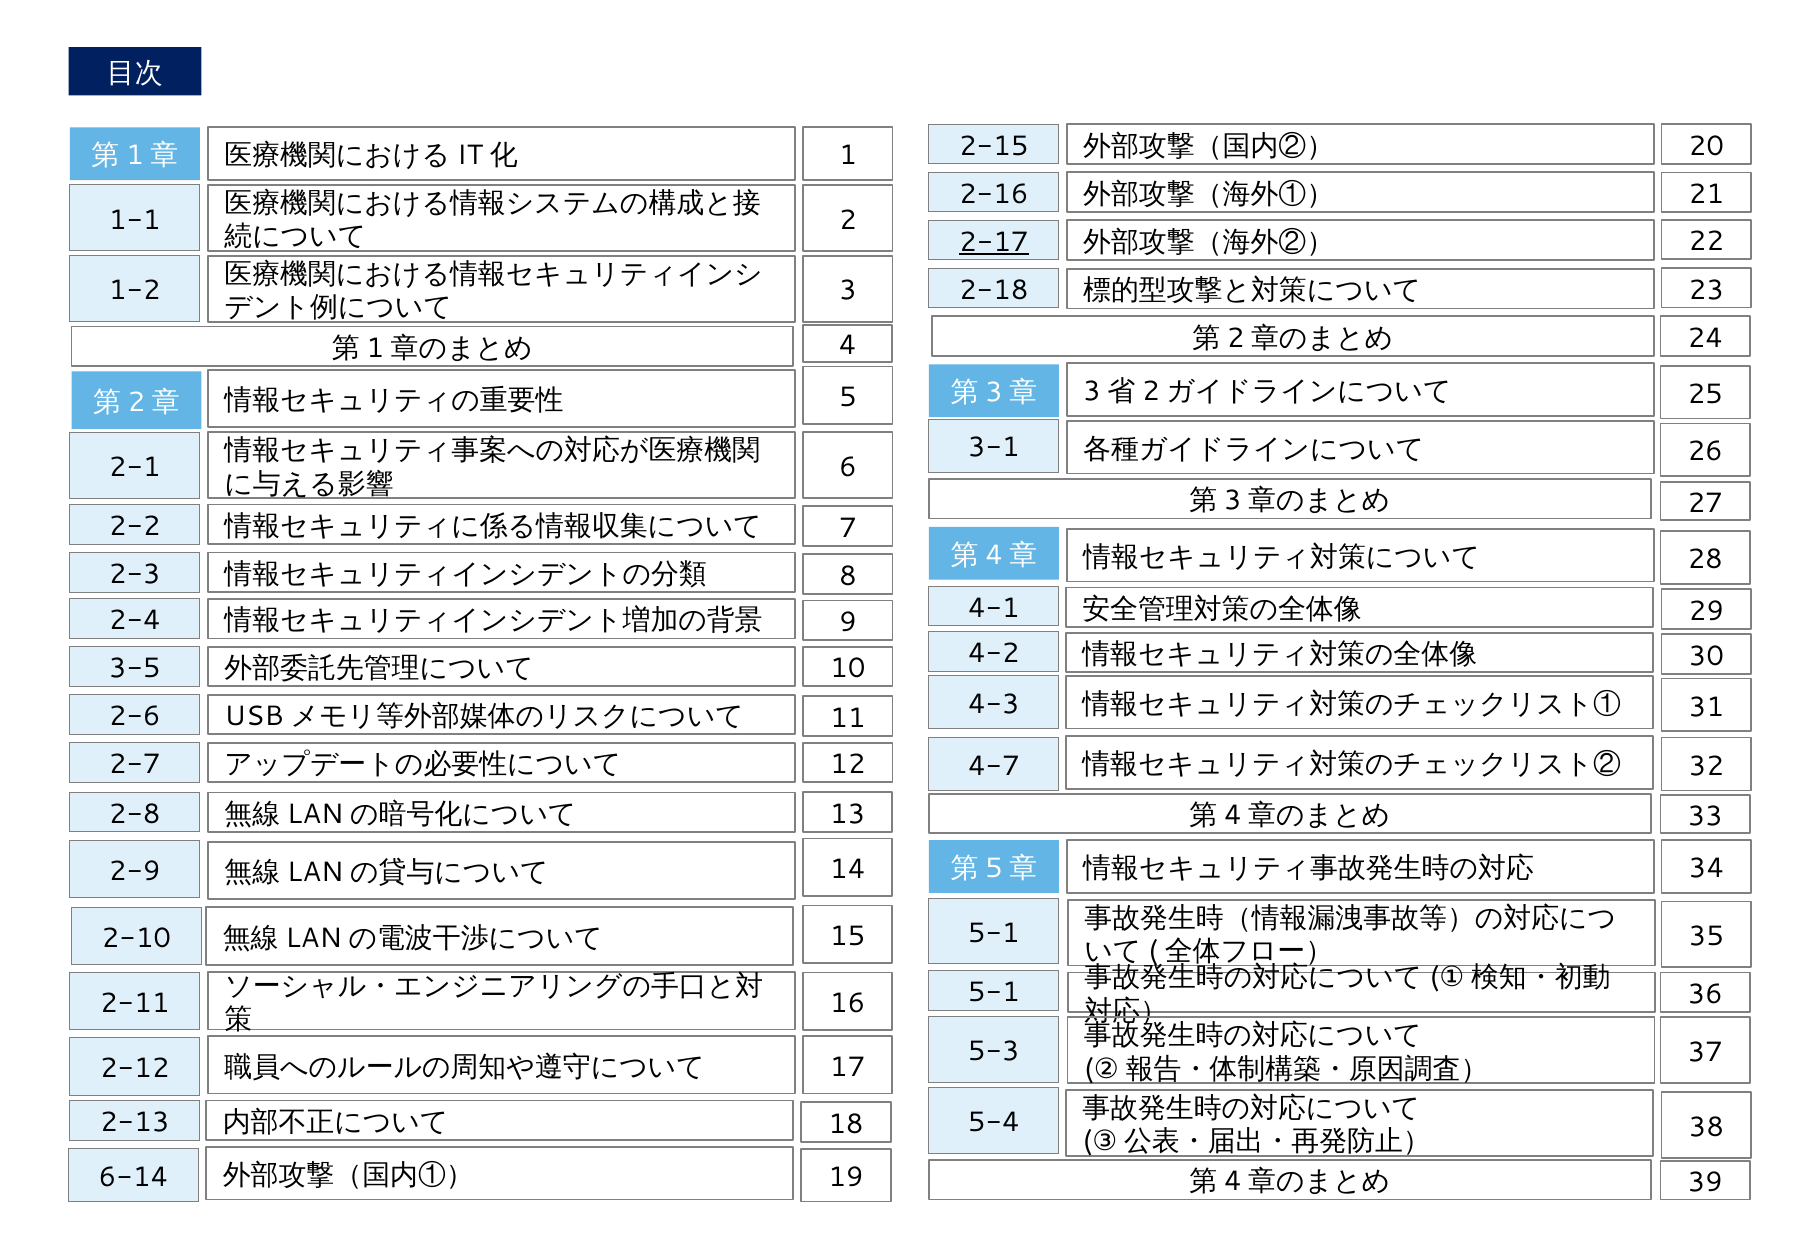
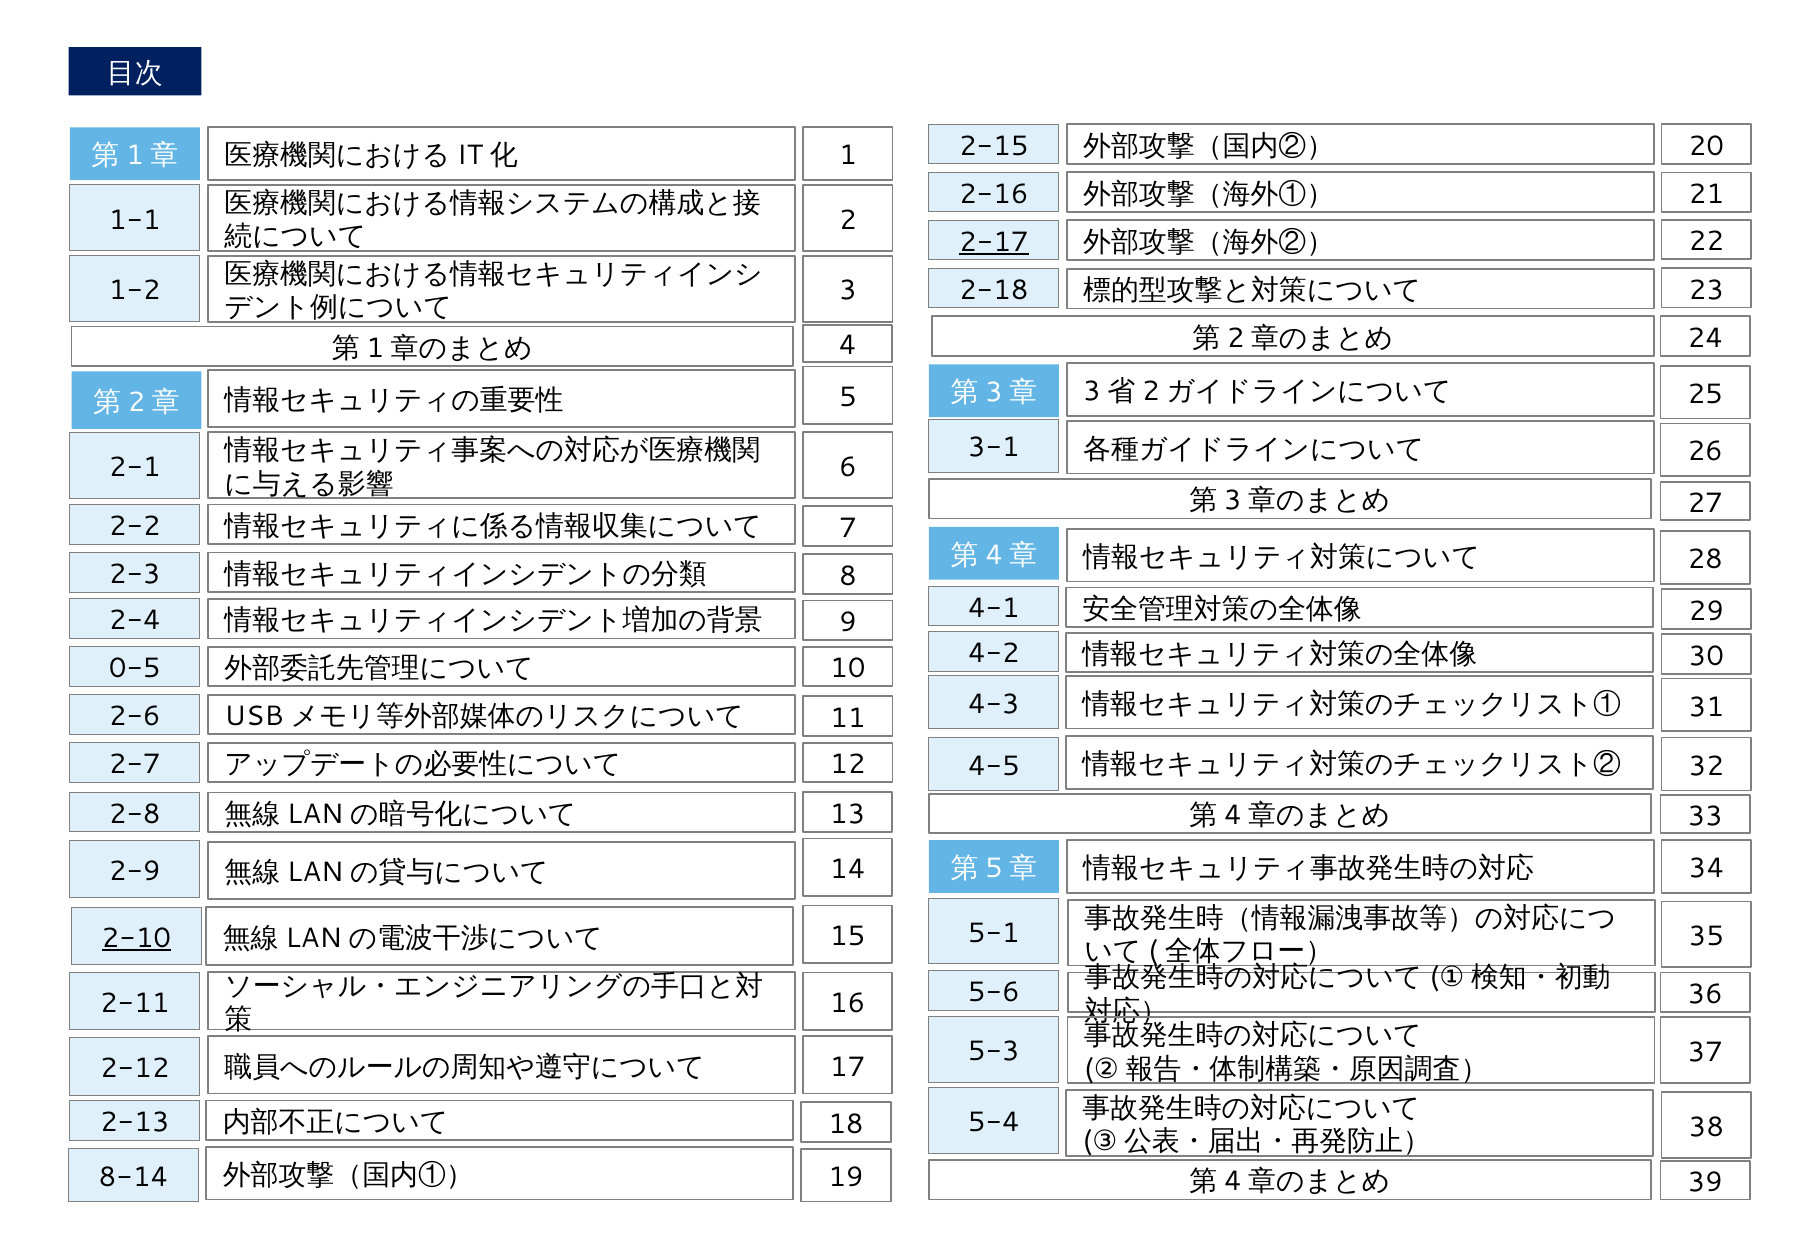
3-5: 3-5 -> 0-5 (135, 668)
4-7: 4-7 -> 4-5 (994, 766)
2-10 underline: none -> present (136, 938)
5-1: 5-1 -> 5-6 (994, 992)
6-14: 6-14 -> 8-14 (133, 1177)
